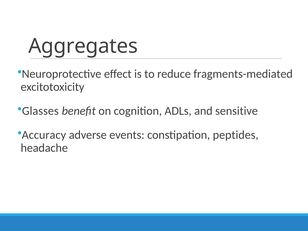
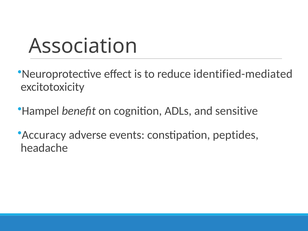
Aggregates: Aggregates -> Association (83, 46)
fragments-mediated: fragments-mediated -> identified-mediated (243, 74)
Glasses: Glasses -> Hampel (40, 111)
